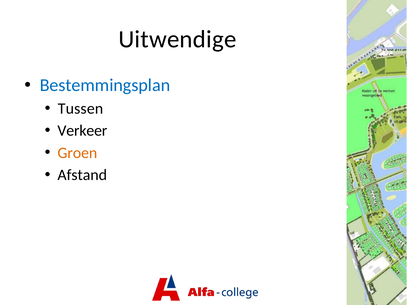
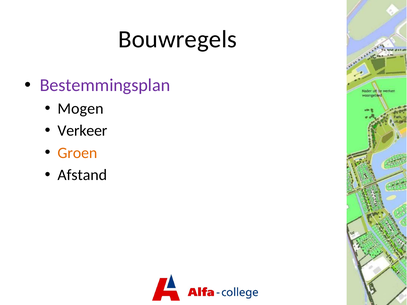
Uitwendige: Uitwendige -> Bouwregels (177, 39)
Bestemmingsplan colour: blue -> purple (105, 85)
Tussen: Tussen -> Mogen (81, 109)
